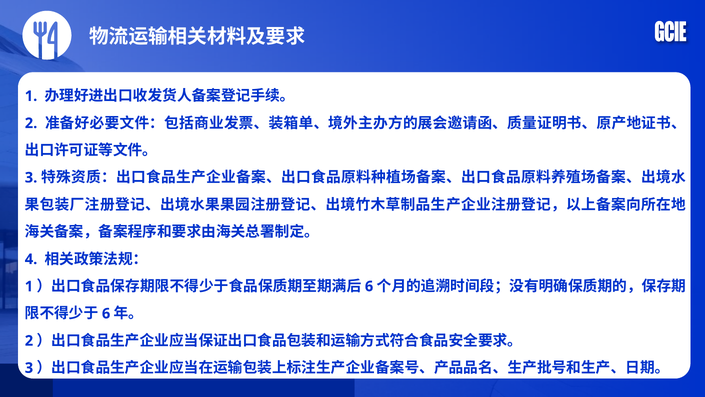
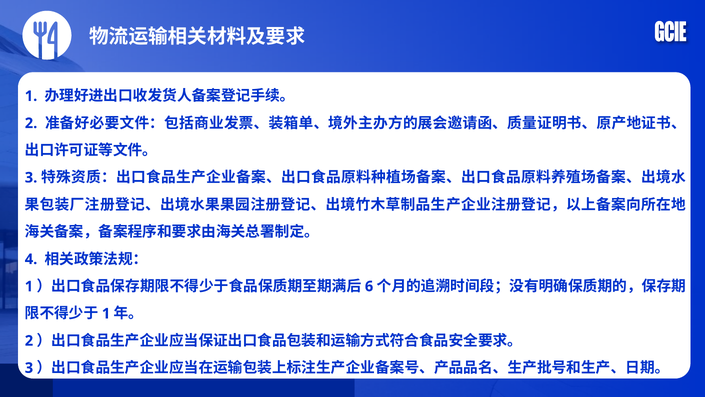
6: 6 -> 1 (106, 313)
